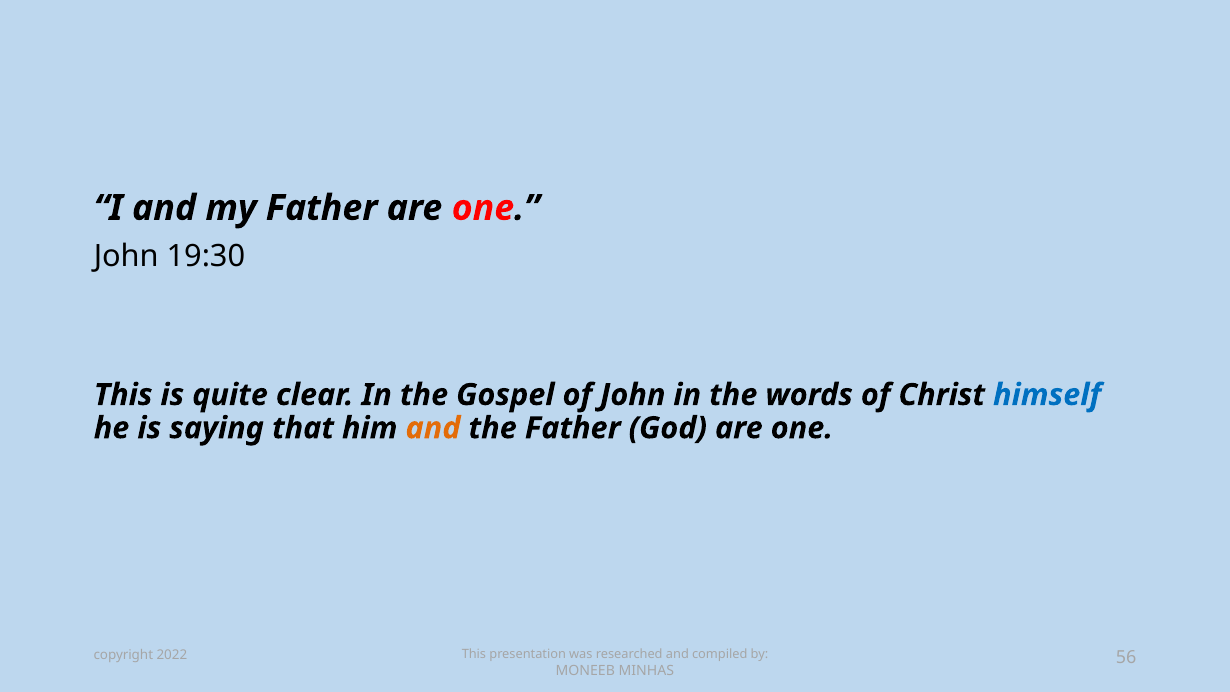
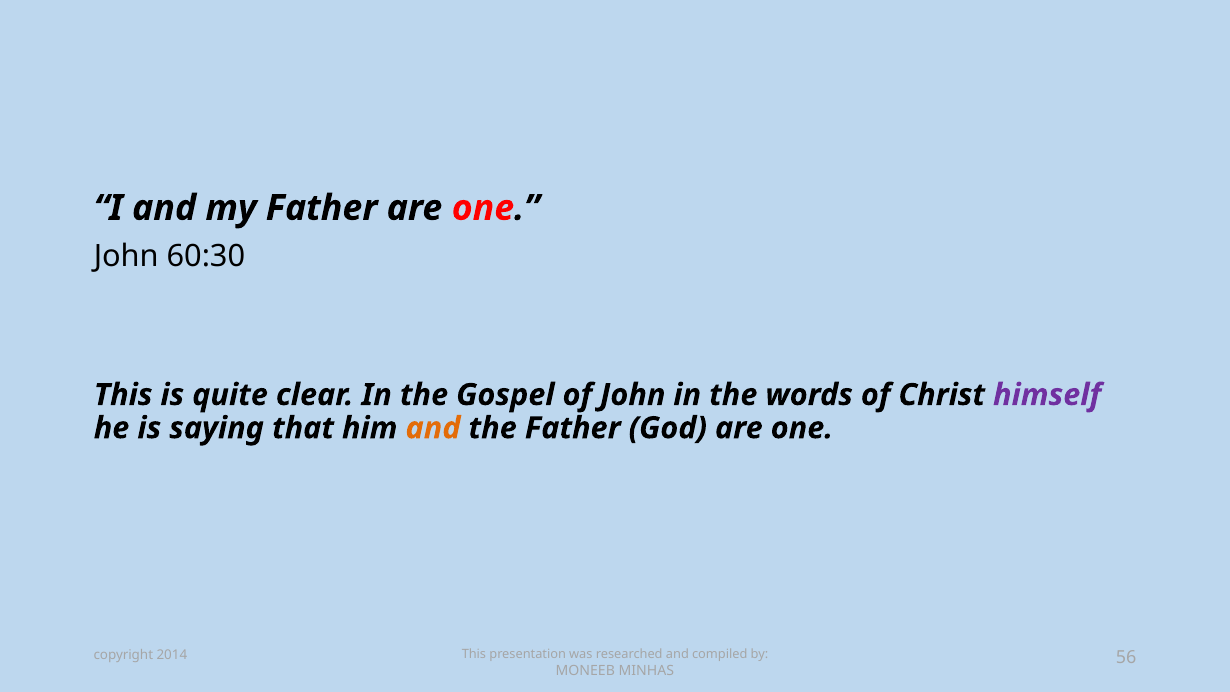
19:30: 19:30 -> 60:30 (206, 257)
himself colour: blue -> purple (1047, 395)
2022: 2022 -> 2014 (172, 655)
